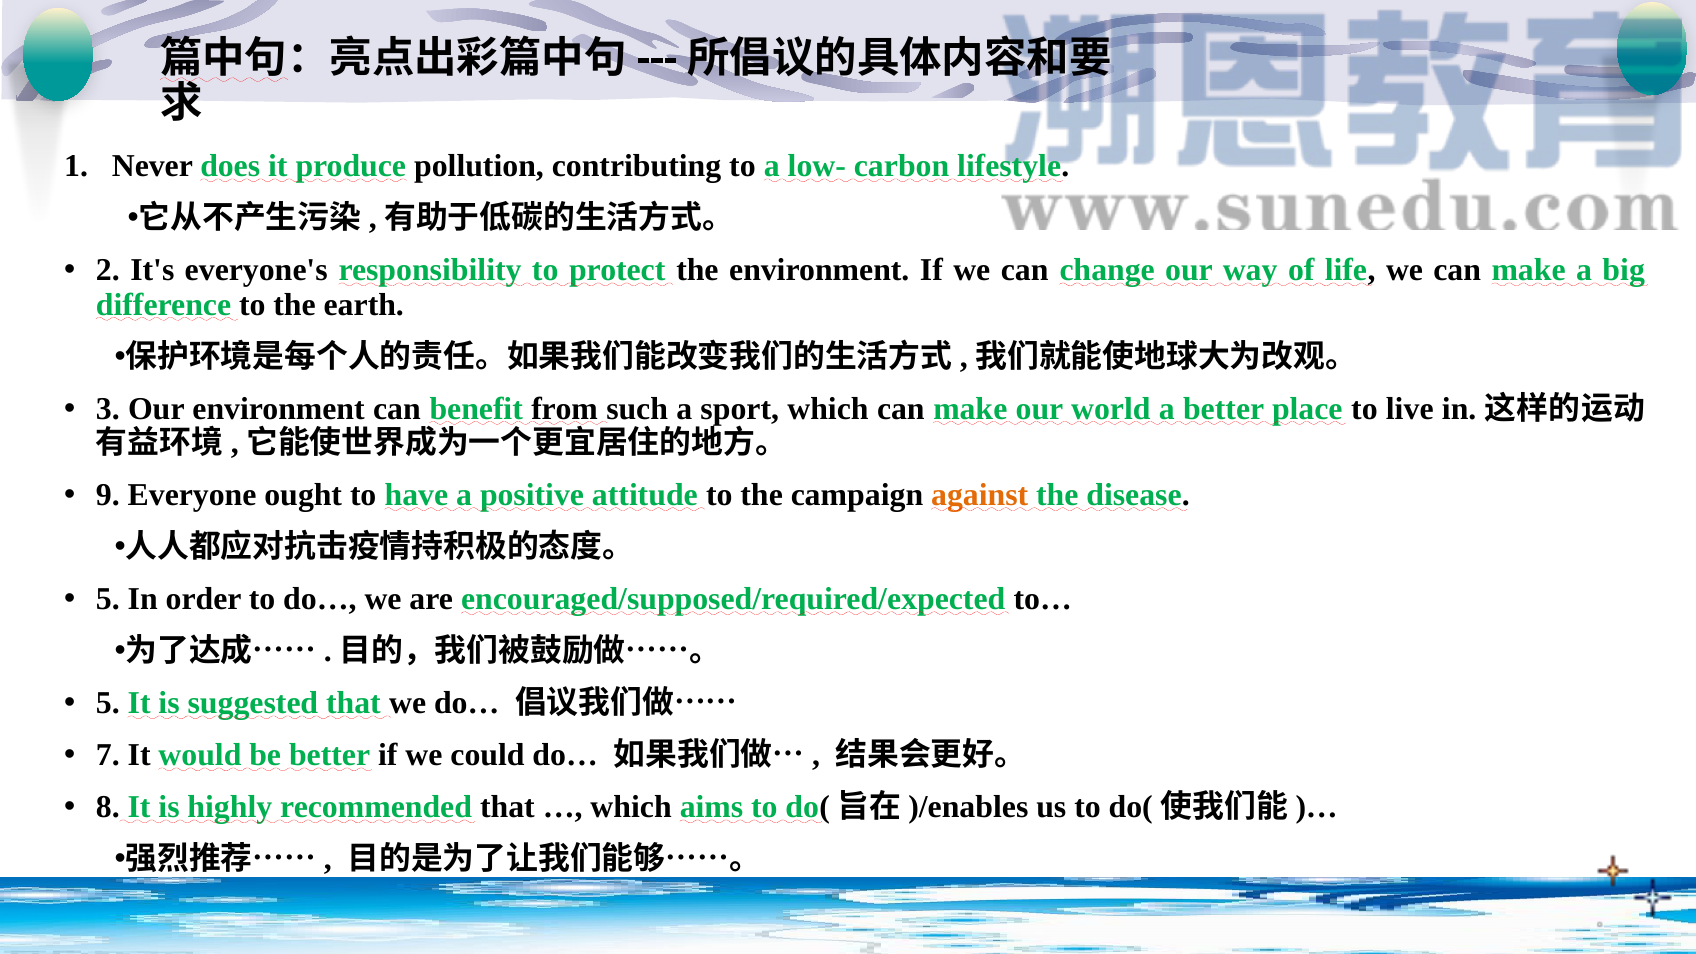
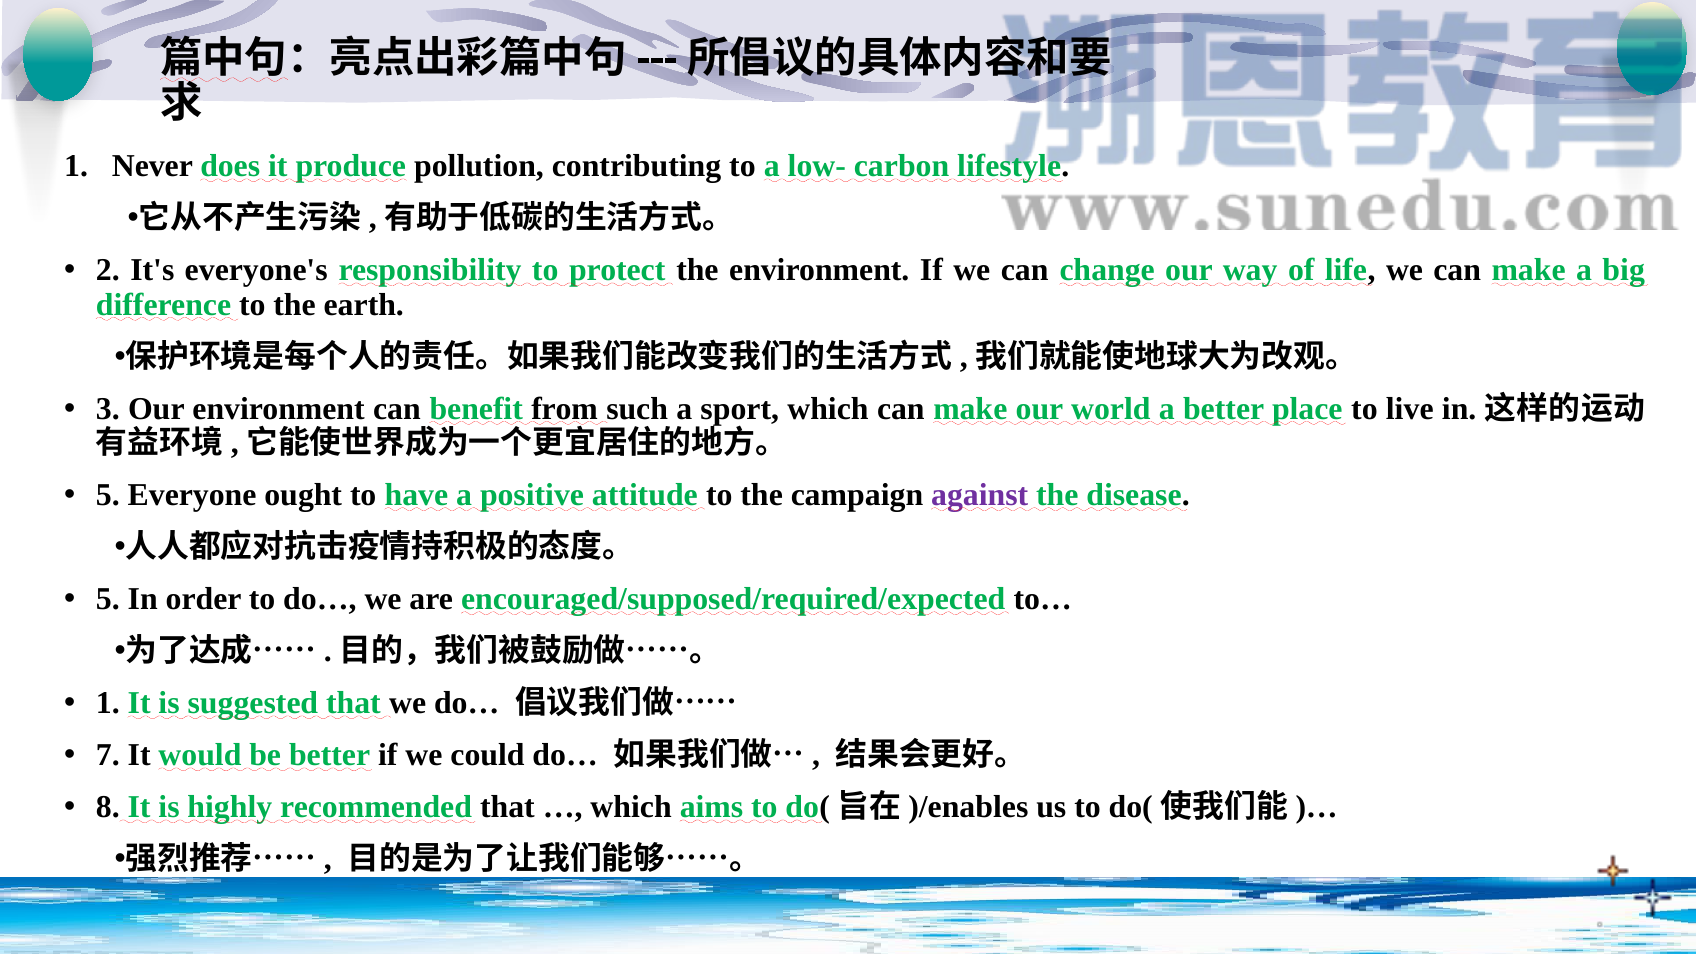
9: 9 -> 5 (108, 495)
against colour: orange -> purple (980, 495)
5: 5 -> 1 (108, 703)
